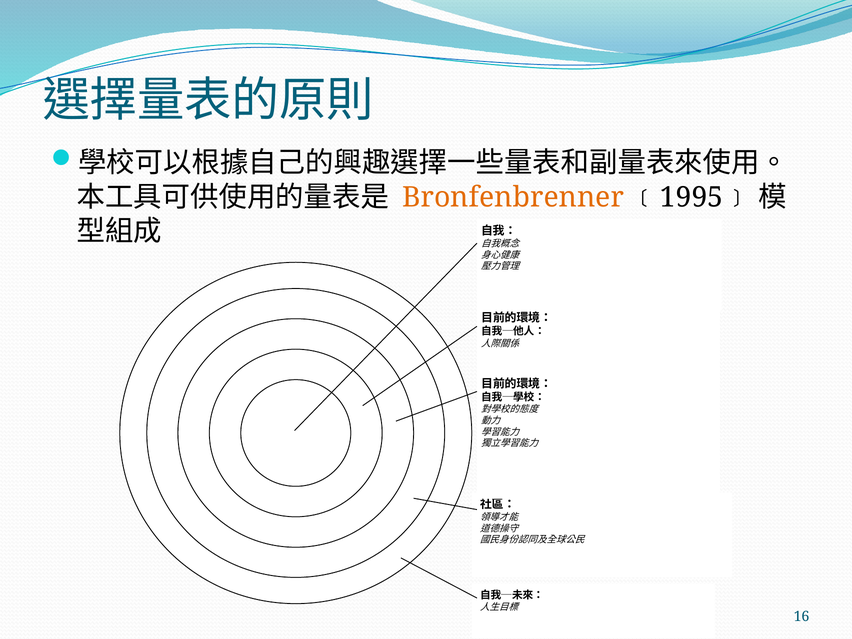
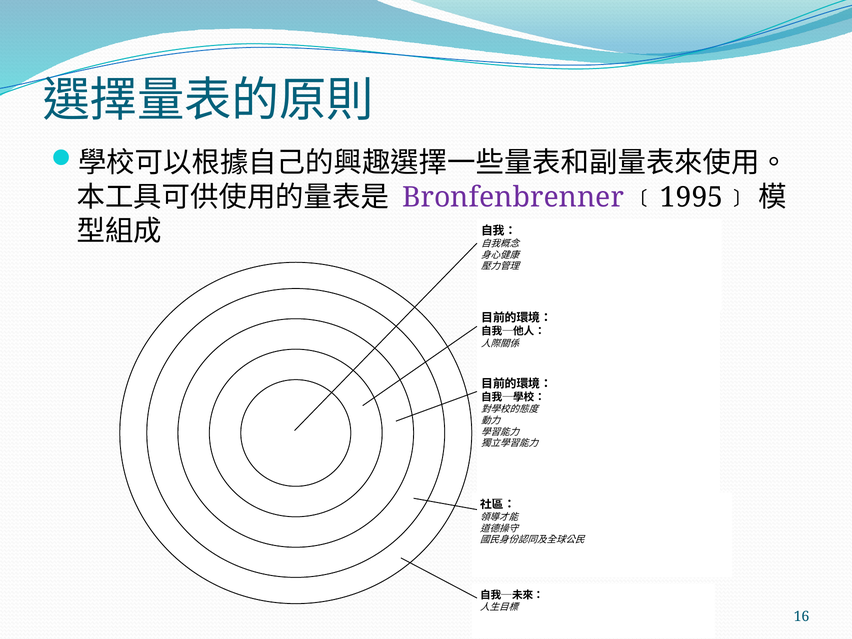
Bronfenbrenner colour: orange -> purple (513, 197)
